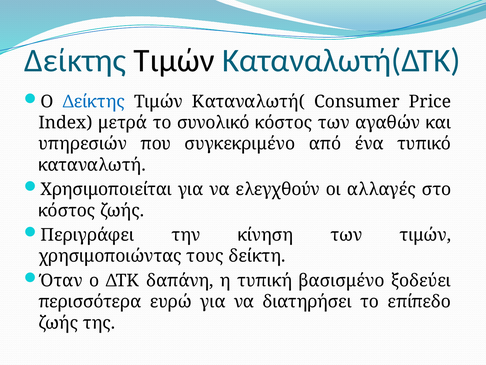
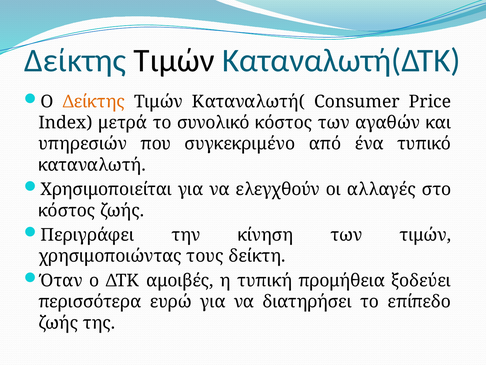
Δείκτης colour: blue -> orange (94, 102)
δαπάνη: δαπάνη -> αμοιβές (180, 280)
βασισμένο: βασισμένο -> προμήθεια (342, 280)
